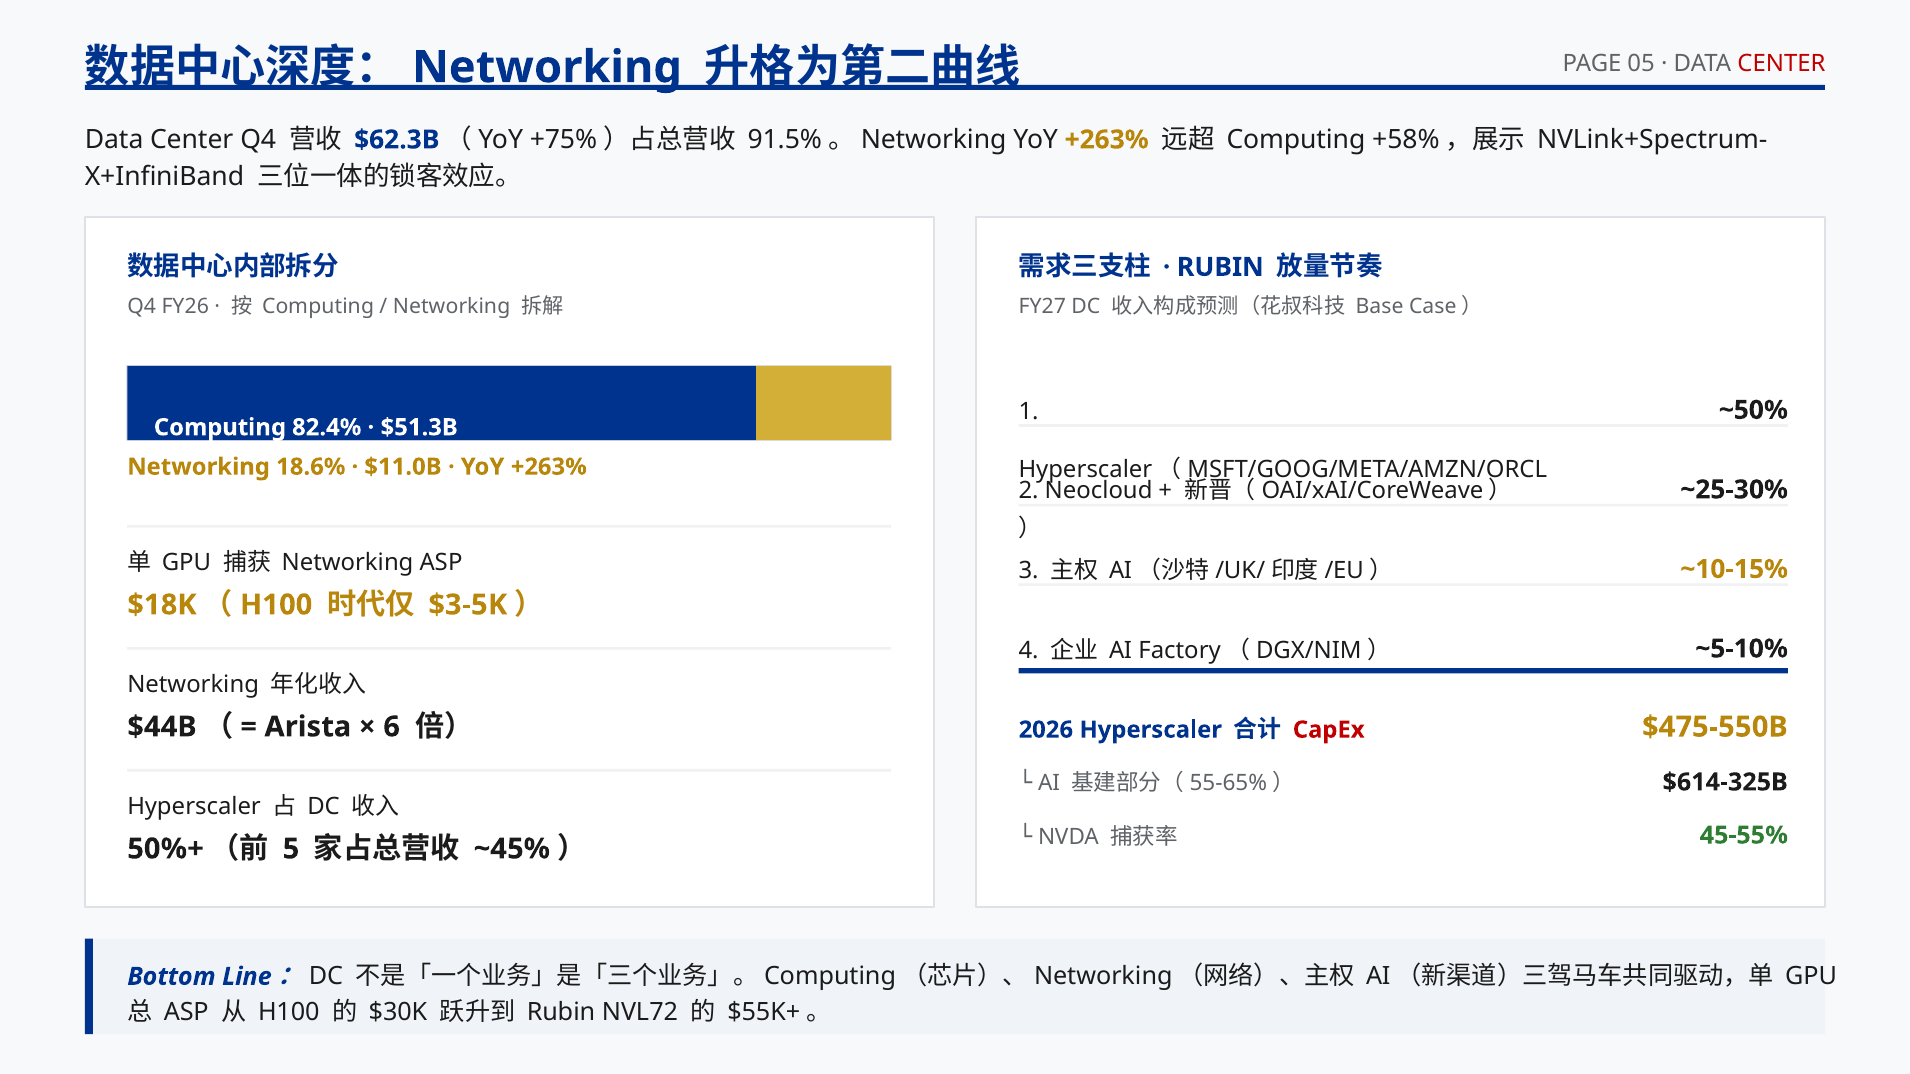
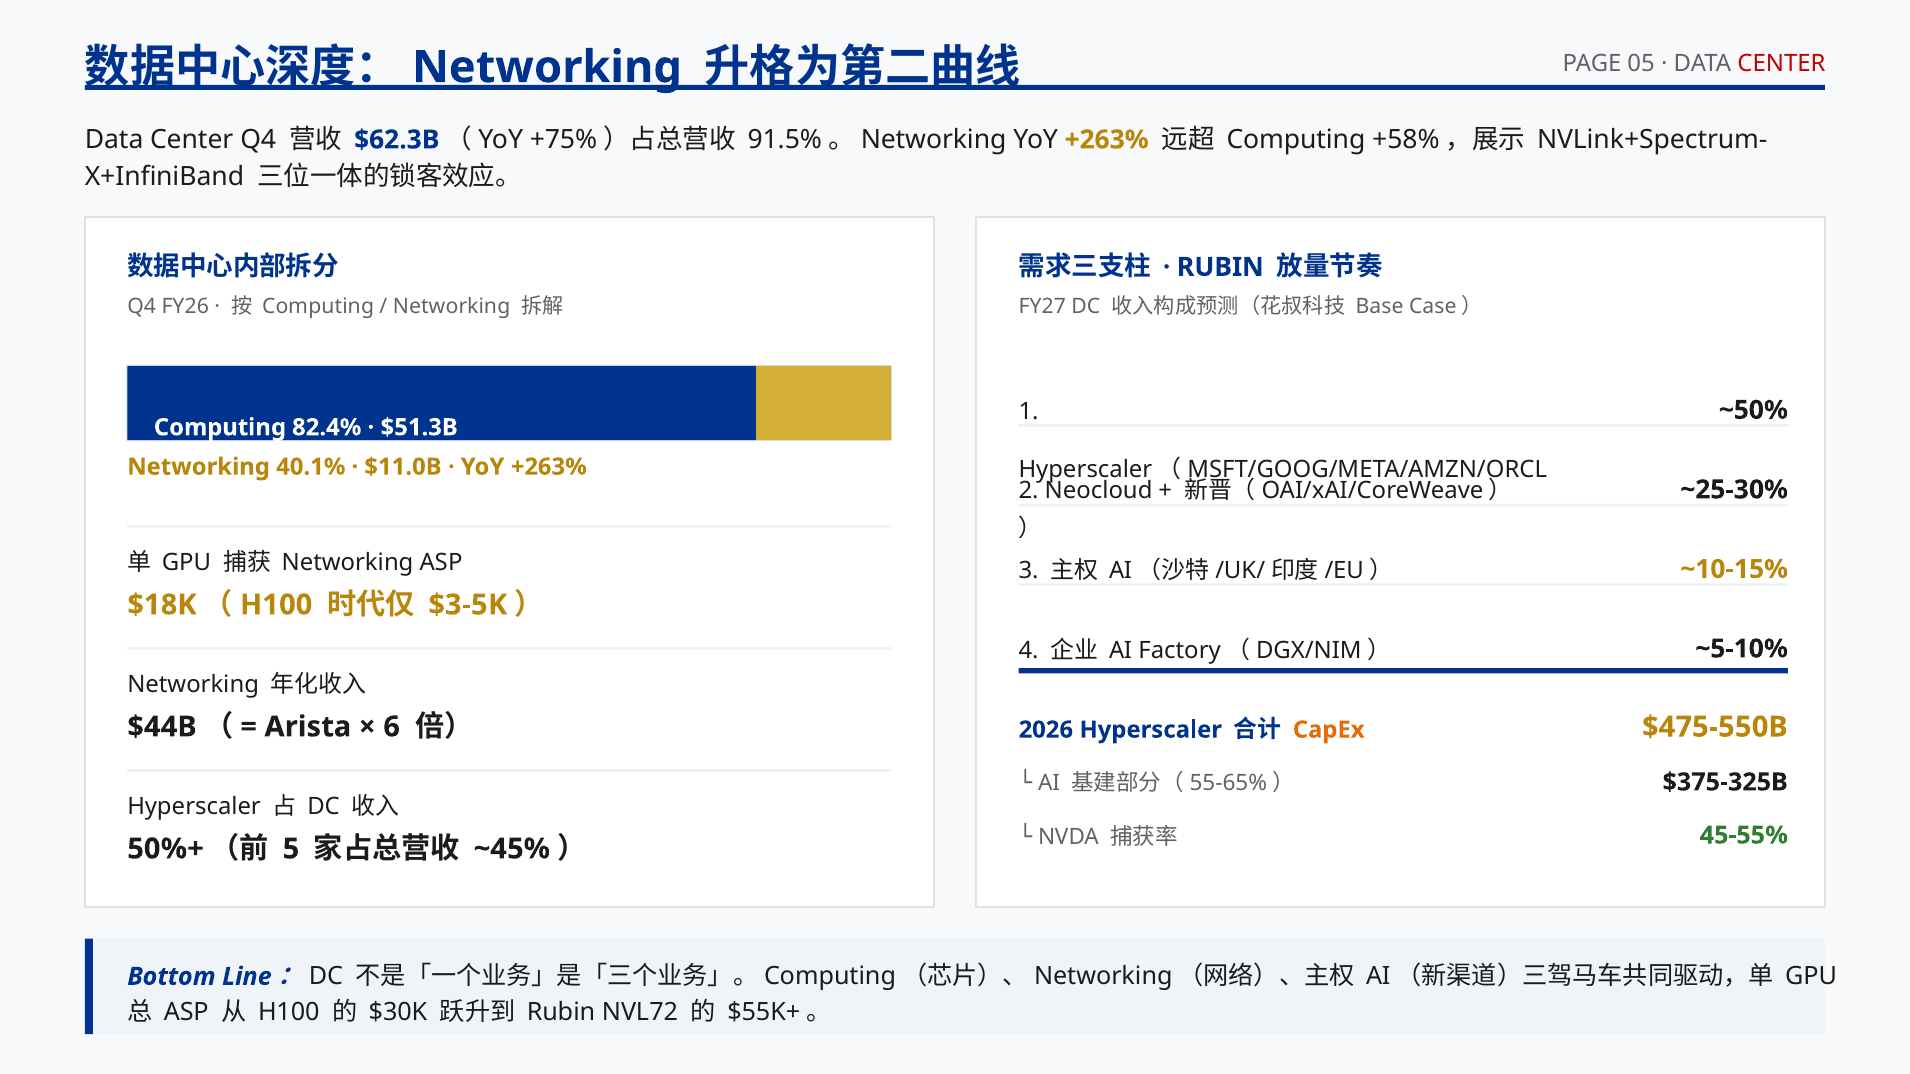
18.6%: 18.6% -> 40.1% (311, 467)
CapEx colour: red -> orange (1329, 730)
$614-325B: $614-325B -> $375-325B (1725, 782)
